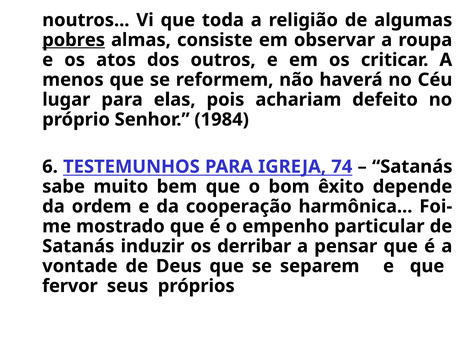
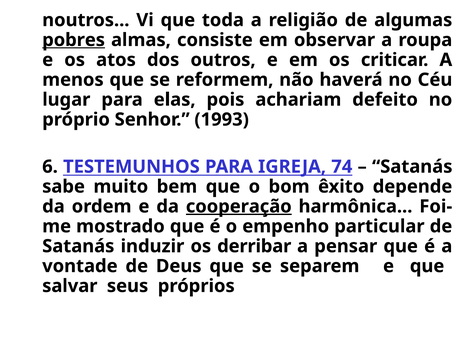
1984: 1984 -> 1993 (222, 119)
cooperação underline: none -> present (239, 206)
fervor: fervor -> salvar (70, 286)
